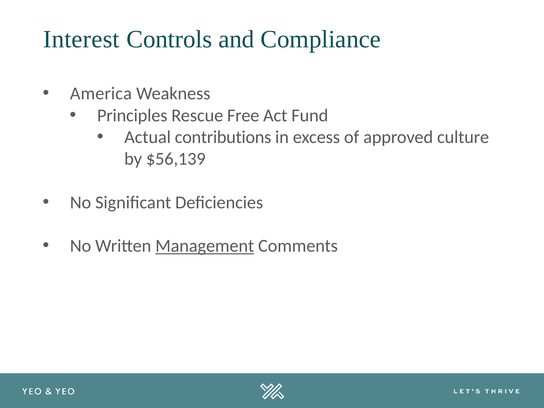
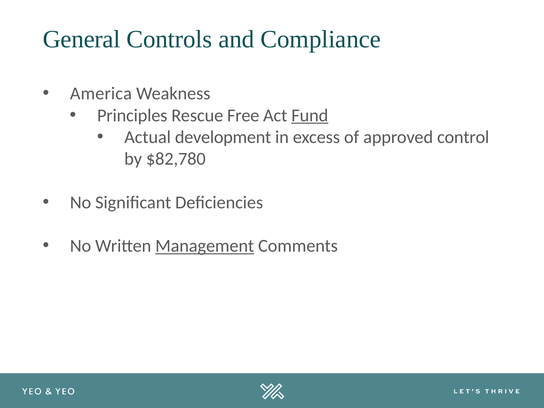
Interest: Interest -> General (82, 39)
Fund underline: none -> present (310, 115)
contributions: contributions -> development (223, 137)
culture: culture -> control (463, 137)
$56,139: $56,139 -> $82,780 (176, 159)
